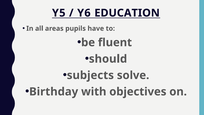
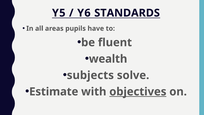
EDUCATION: EDUCATION -> STANDARDS (127, 13)
should: should -> wealth (108, 59)
Birthday: Birthday -> Estimate (54, 91)
objectives underline: none -> present (138, 91)
